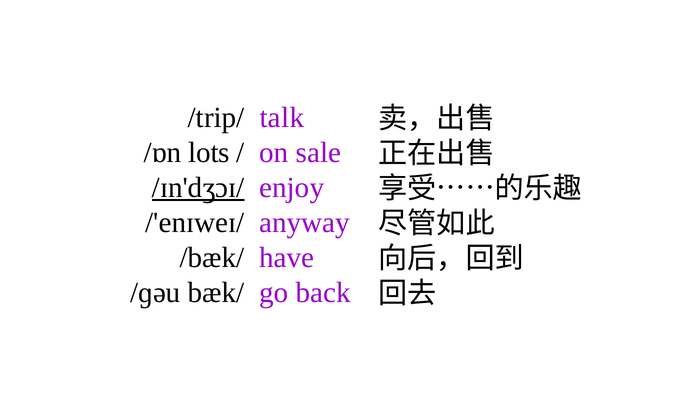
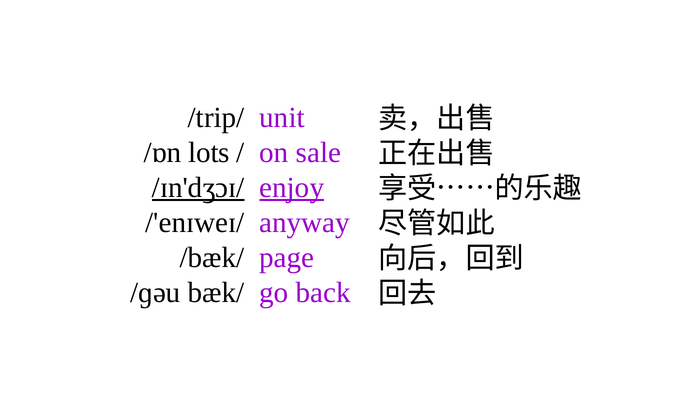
talk: talk -> unit (282, 117)
enjoy underline: none -> present (292, 187)
have: have -> page (287, 257)
